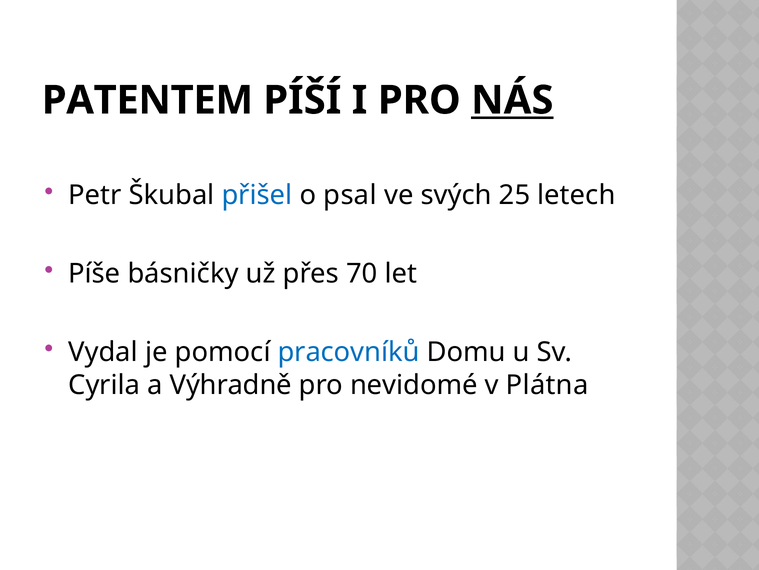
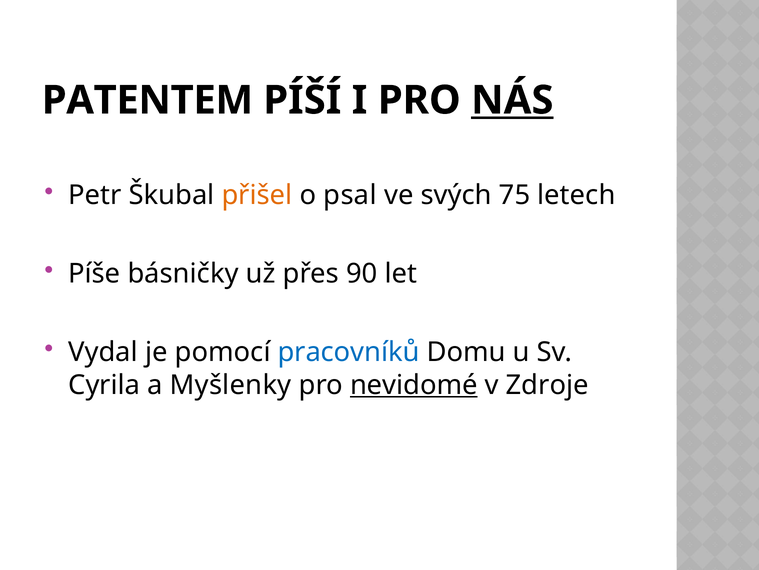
přišel colour: blue -> orange (257, 195)
25: 25 -> 75 (515, 195)
70: 70 -> 90 (362, 273)
Výhradně: Výhradně -> Myšlenky (231, 385)
nevidomé underline: none -> present (414, 385)
Plátna: Plátna -> Zdroje (547, 385)
